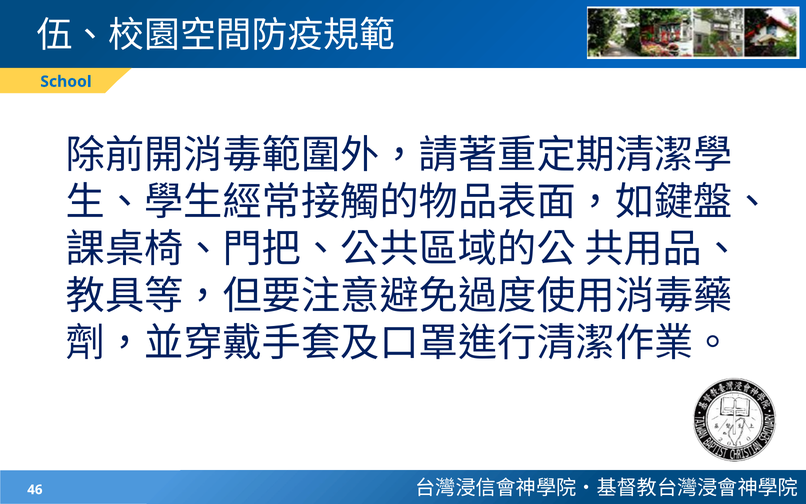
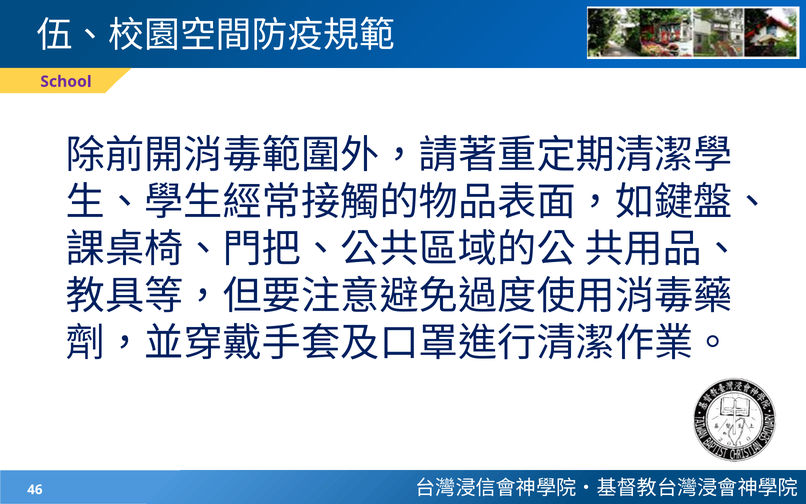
School colour: blue -> purple (66, 82)
